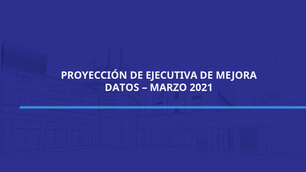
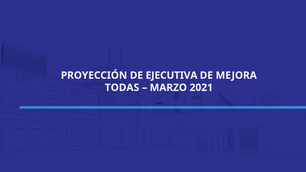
DATOS: DATOS -> TODAS (122, 88)
